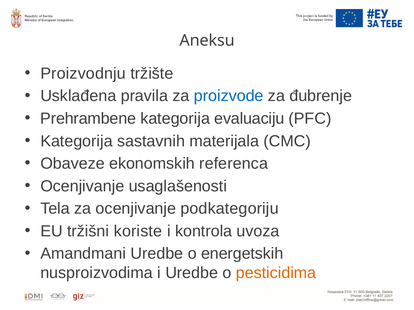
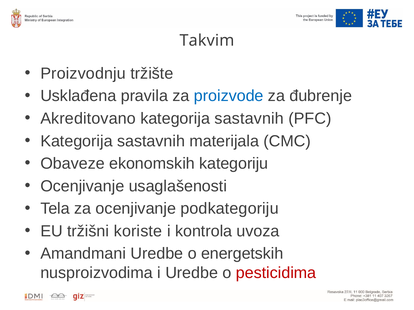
Aneksu: Aneksu -> Takvim (207, 40)
Prehrambene: Prehrambene -> Akreditovano (88, 119)
evaluaciju: evaluaciju -> sastavnih (249, 119)
referenca: referenca -> kategoriju (234, 164)
pesticidima colour: orange -> red (276, 273)
